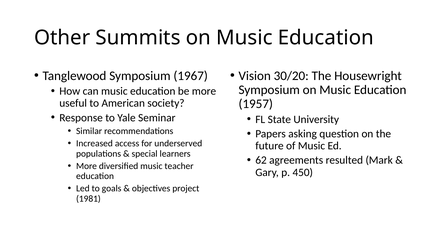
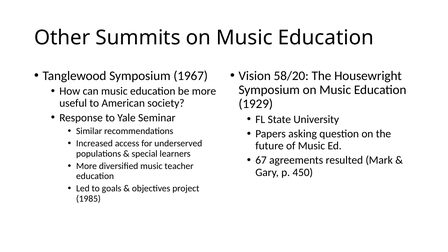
30/20: 30/20 -> 58/20 (291, 76)
1957: 1957 -> 1929 (256, 104)
62: 62 -> 67 (261, 160)
1981: 1981 -> 1985 (88, 199)
